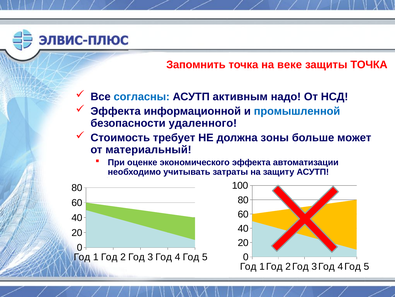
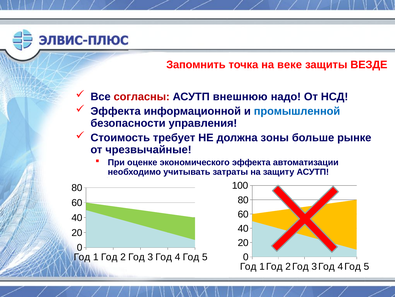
защиты ТОЧКА: ТОЧКА -> ВЕЗДЕ (369, 65)
согласны colour: blue -> red (142, 96)
активным: активным -> внешнюю (240, 96)
удаленного: удаленного -> управления (203, 123)
может: может -> рынке (354, 137)
материальный: материальный -> чрезвычайные (148, 149)
